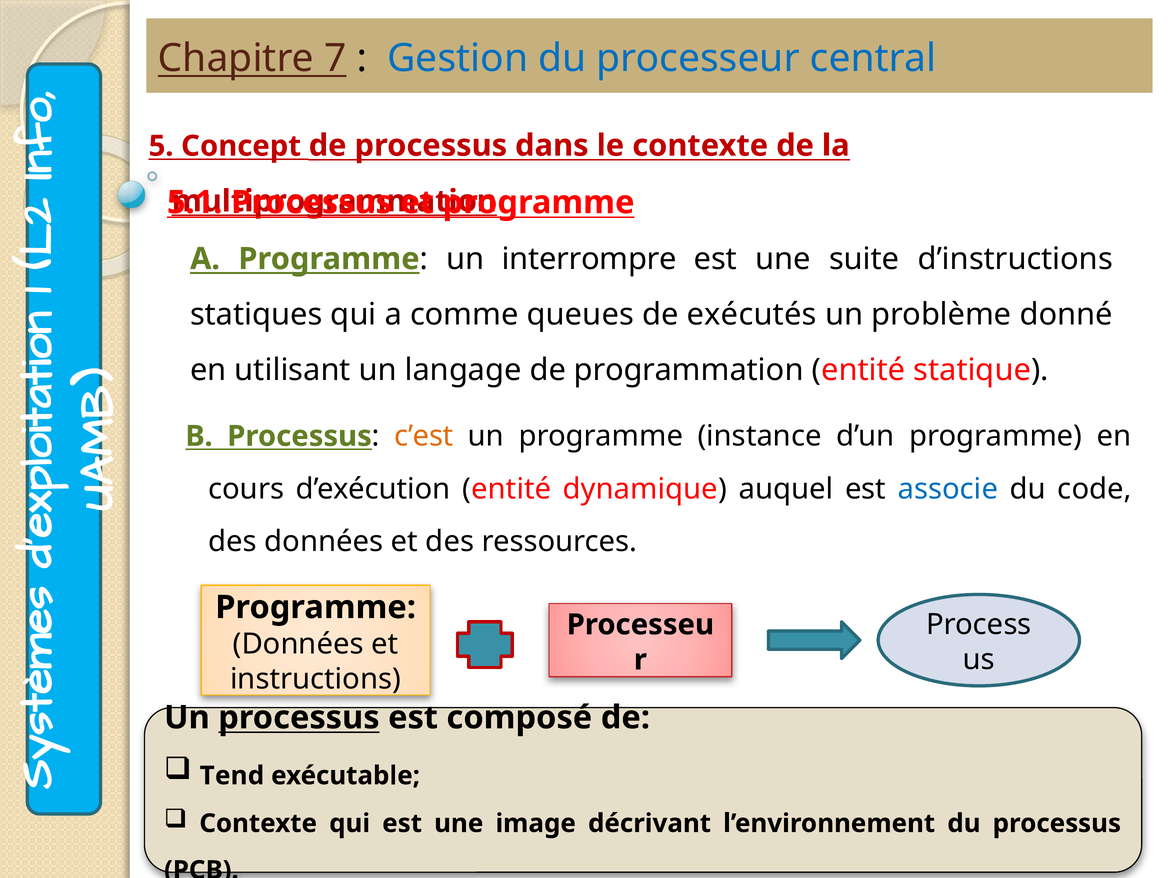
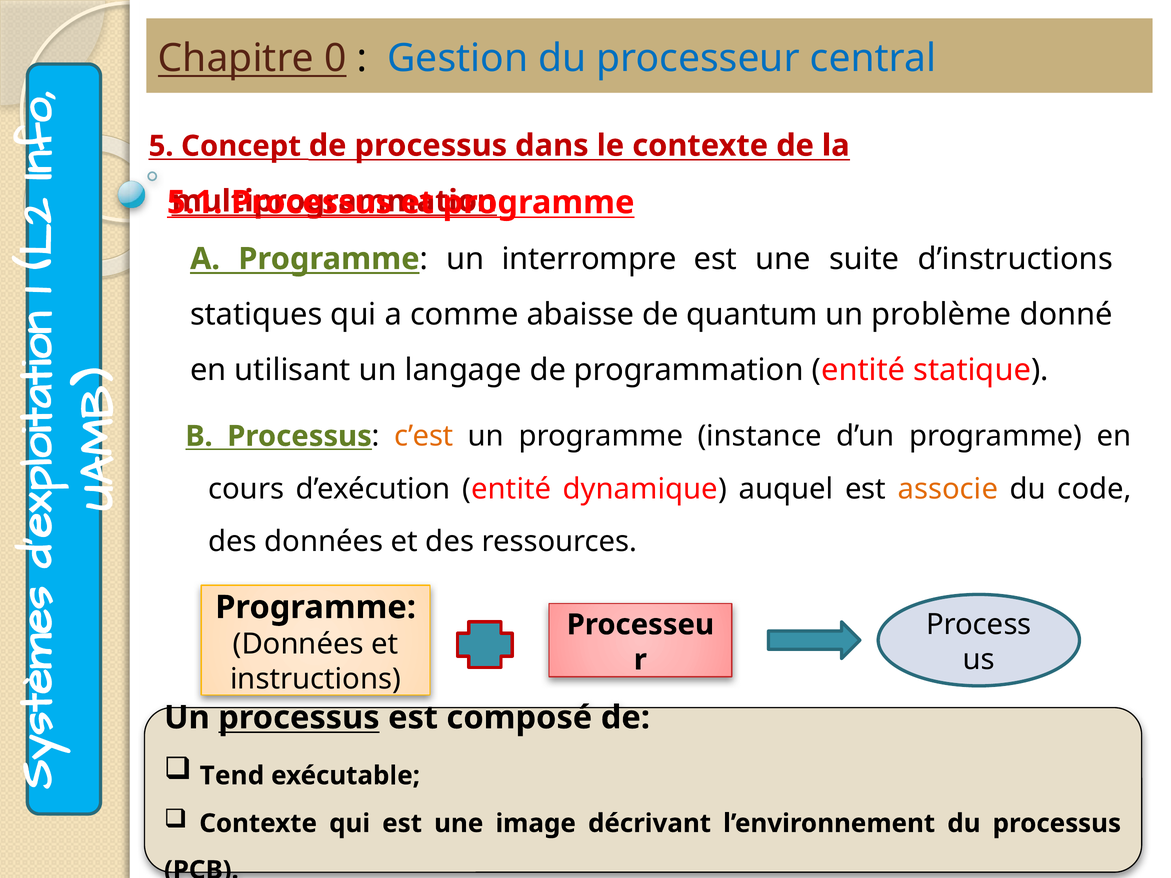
7: 7 -> 0 (335, 58)
queues: queues -> abaisse (580, 315)
exécutés: exécutés -> quantum (752, 315)
associe colour: blue -> orange (948, 489)
